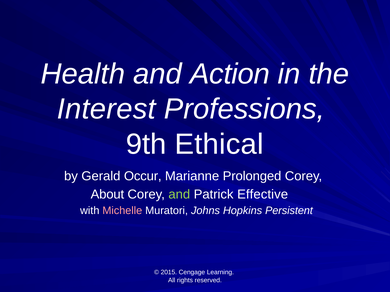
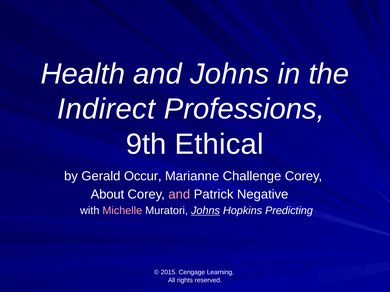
and Action: Action -> Johns (230, 74)
Interest: Interest -> Indirect (106, 109)
Prolonged: Prolonged -> Challenge (252, 176)
and colour: light green -> pink (179, 195)
Effective: Effective -> Negative (263, 195)
Johns underline: none -> present (206, 211)
Persistent: Persistent -> Predicting (289, 211)
